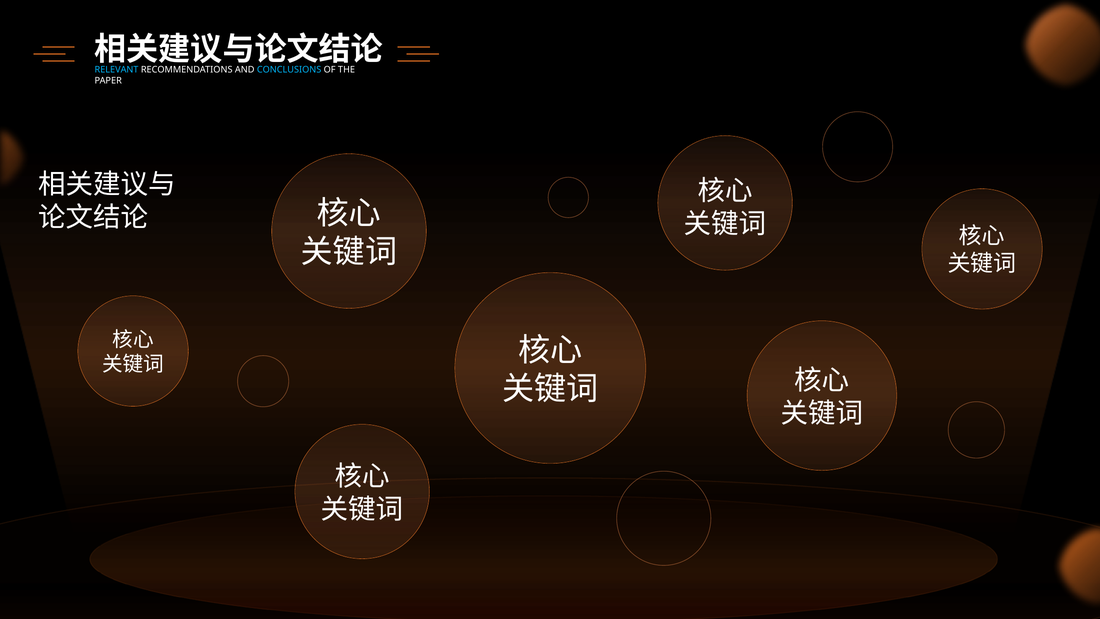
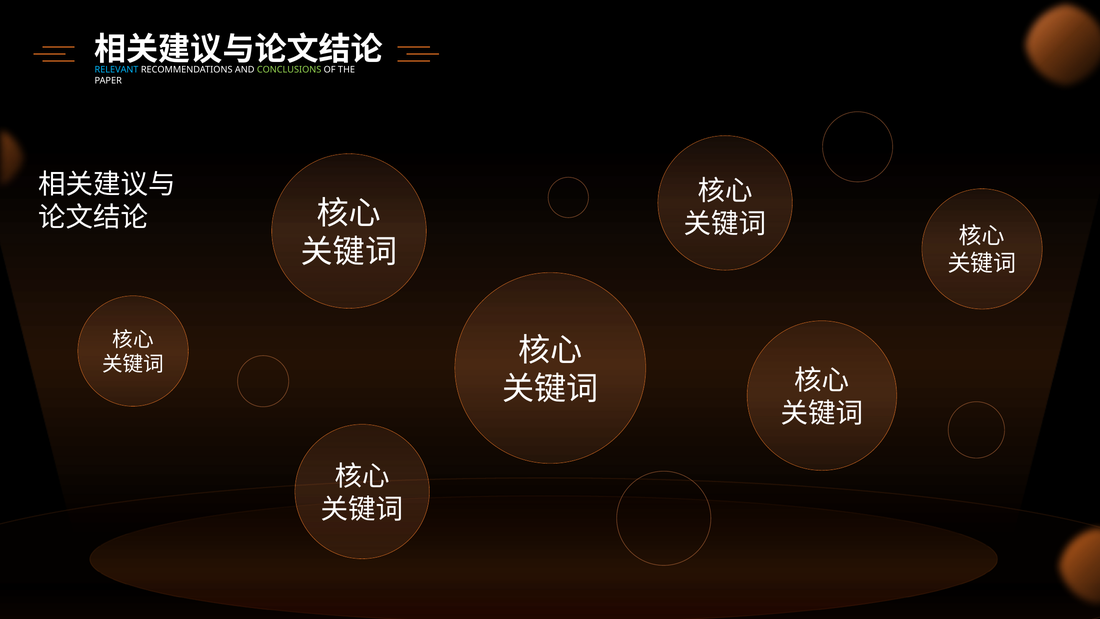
CONCLUSIONS colour: light blue -> light green (289, 69)
